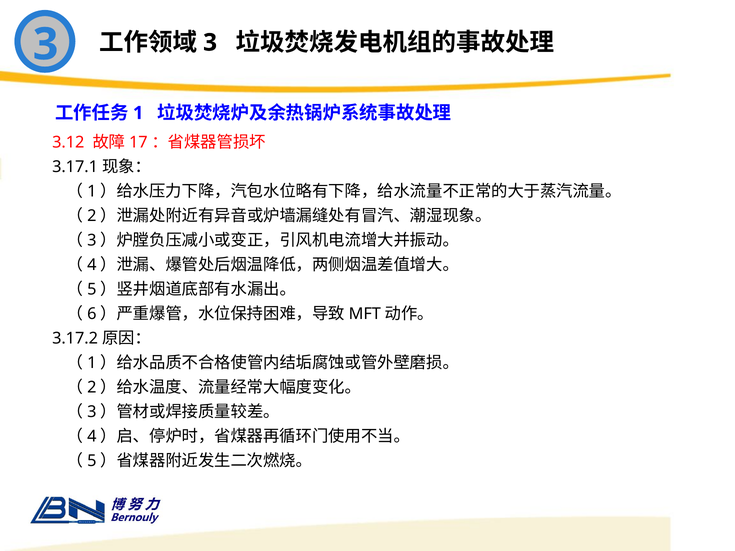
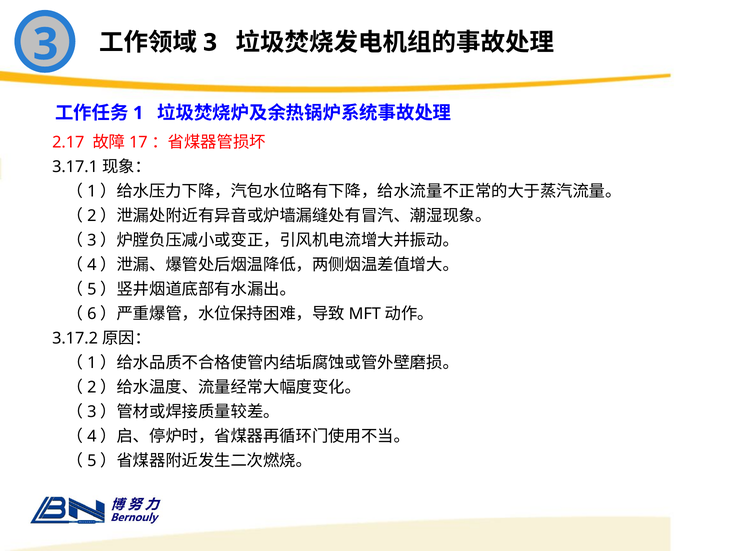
3.12: 3.12 -> 2.17 (68, 142)
